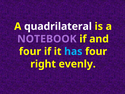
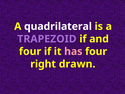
NOTEBOOK: NOTEBOOK -> TRAPEZOID (47, 39)
has colour: light blue -> pink (73, 51)
evenly: evenly -> drawn (77, 64)
